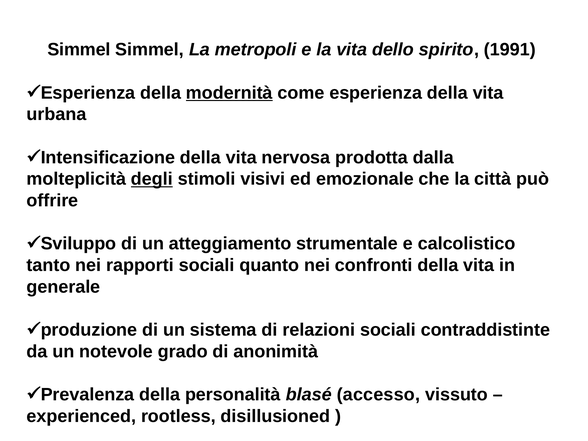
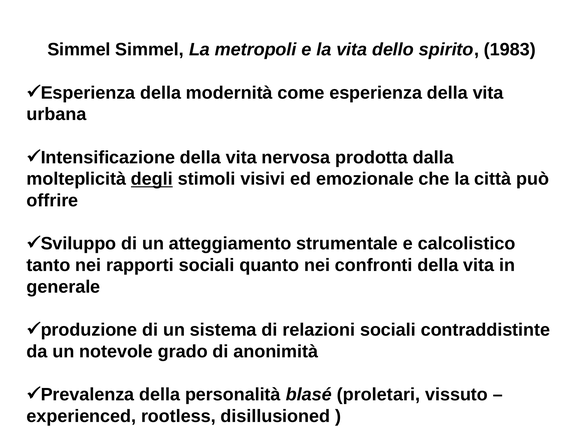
1991: 1991 -> 1983 (510, 50)
modernità underline: present -> none (229, 93)
accesso: accesso -> proletari (378, 395)
